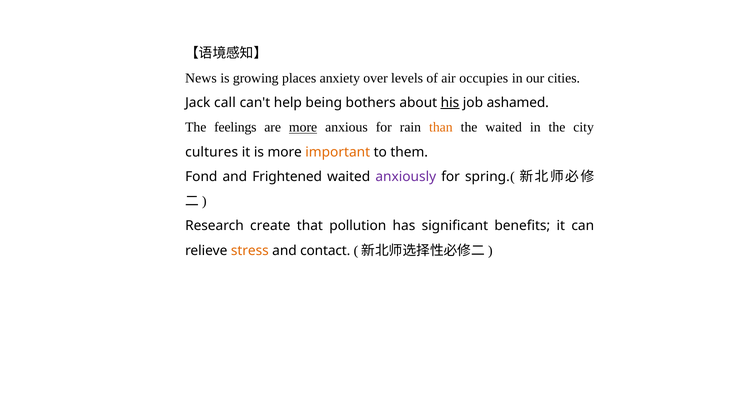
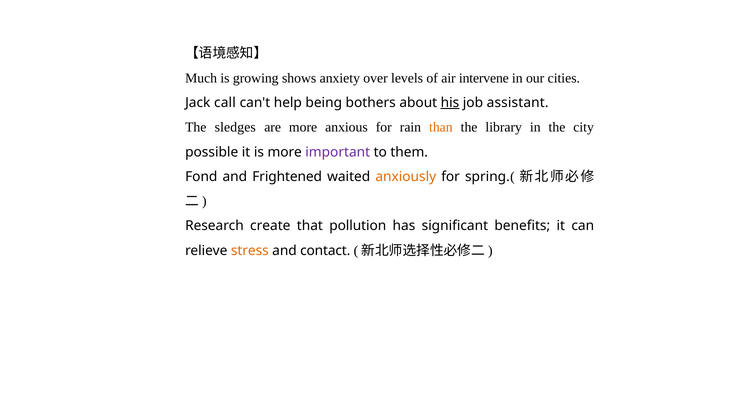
News: News -> Much (201, 78)
places: places -> shows (299, 78)
occupies: occupies -> intervene (484, 78)
ashamed: ashamed -> assistant (518, 103)
feelings: feelings -> sledges (235, 127)
more underline: present -> none (303, 127)
the waited: waited -> library (504, 127)
cultures: cultures -> possible (212, 152)
important colour: orange -> purple (338, 152)
anxiously colour: purple -> orange (406, 177)
